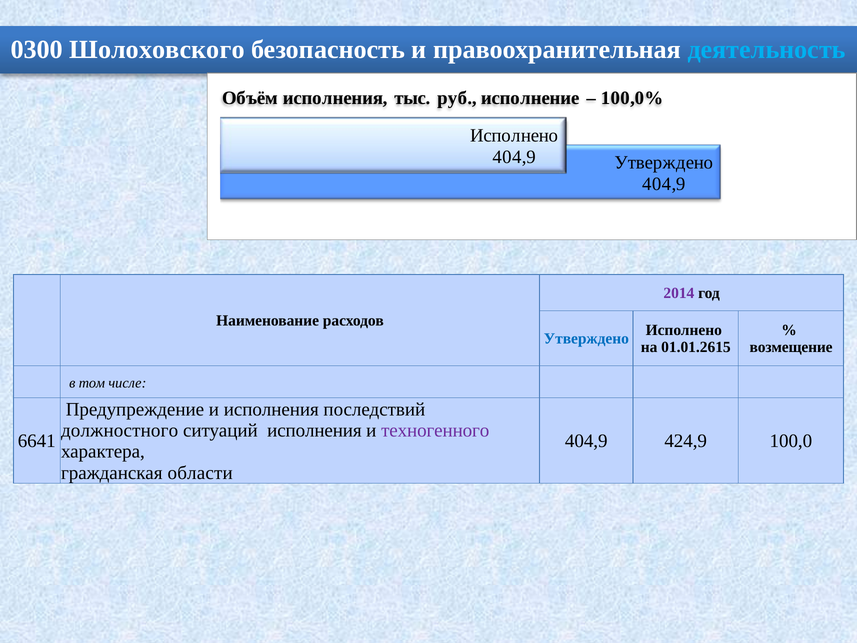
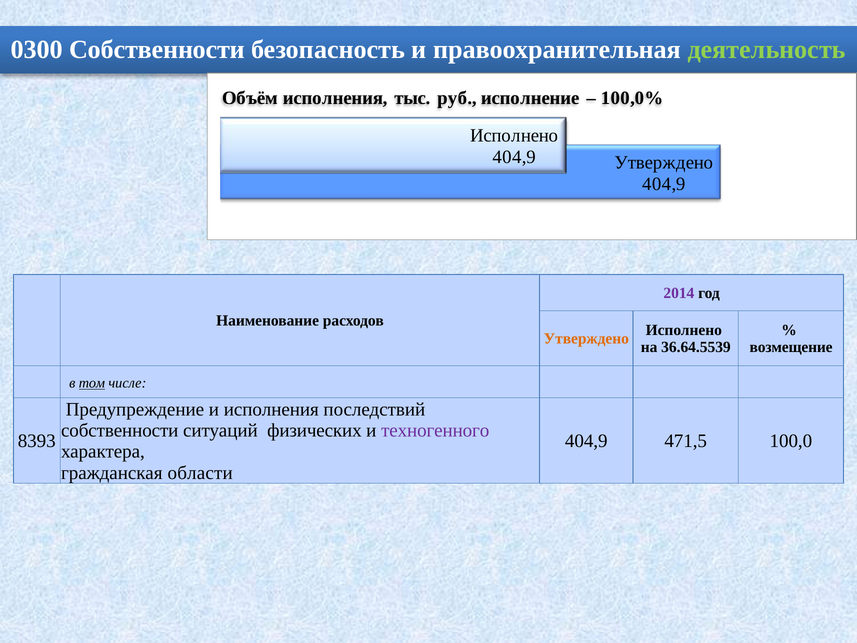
0300 Шолоховского: Шолоховского -> Собственности (157, 50)
деятельность colour: light blue -> light green (767, 50)
Утверждено colour: blue -> orange (586, 339)
01.01.2615: 01.01.2615 -> 36.64.5539 (696, 347)
том underline: none -> present (92, 383)
должностного: должностного -> собственности (120, 430)
ситуаций исполнения: исполнения -> физических (314, 430)
6641: 6641 -> 8393 (37, 441)
424,9: 424,9 -> 471,5 (686, 441)
